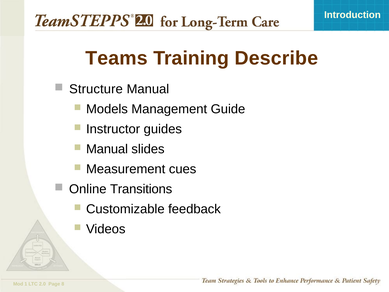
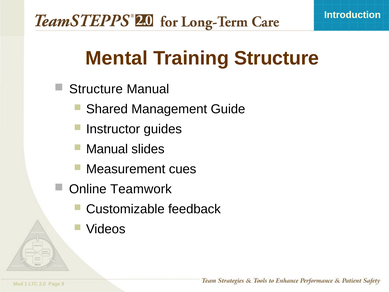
Teams: Teams -> Mental (117, 58)
Training Describe: Describe -> Structure (277, 58)
Models: Models -> Shared (107, 109)
Transitions: Transitions -> Teamwork (141, 189)
